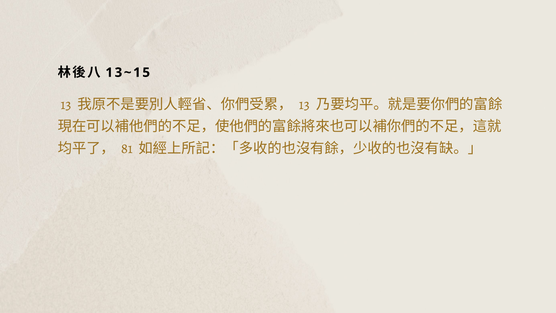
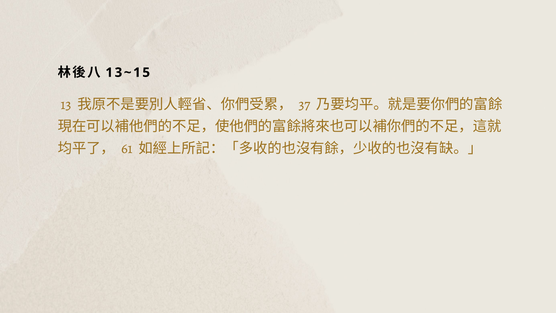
13: 13 -> 37 (304, 104)
81: 81 -> 61 (127, 148)
